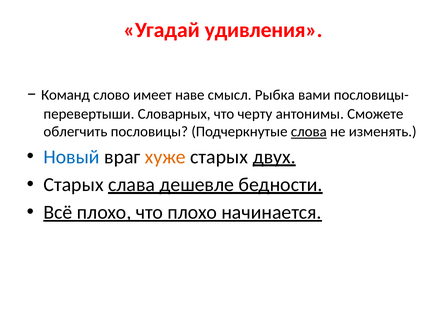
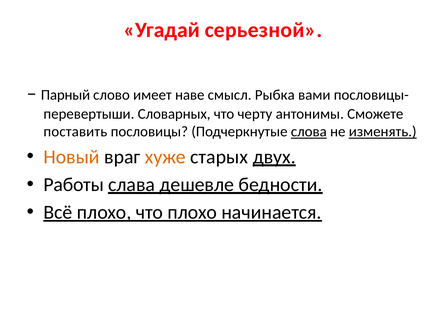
удивления: удивления -> серьезной (263, 30)
Команд: Команд -> Парный (66, 95)
облегчить: облегчить -> поставить (75, 132)
изменять underline: none -> present (383, 132)
Новый colour: blue -> orange (72, 157)
Старых: Старых -> Работы (74, 185)
